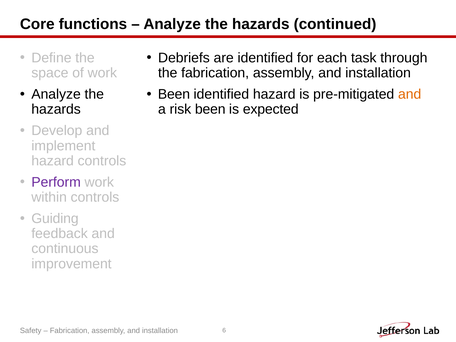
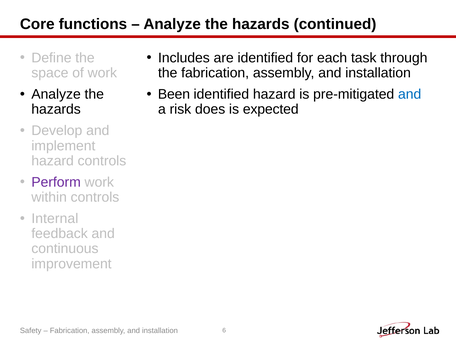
Debriefs: Debriefs -> Includes (184, 58)
and colour: orange -> blue (410, 94)
risk been: been -> does (210, 109)
Guiding: Guiding -> Internal (55, 219)
